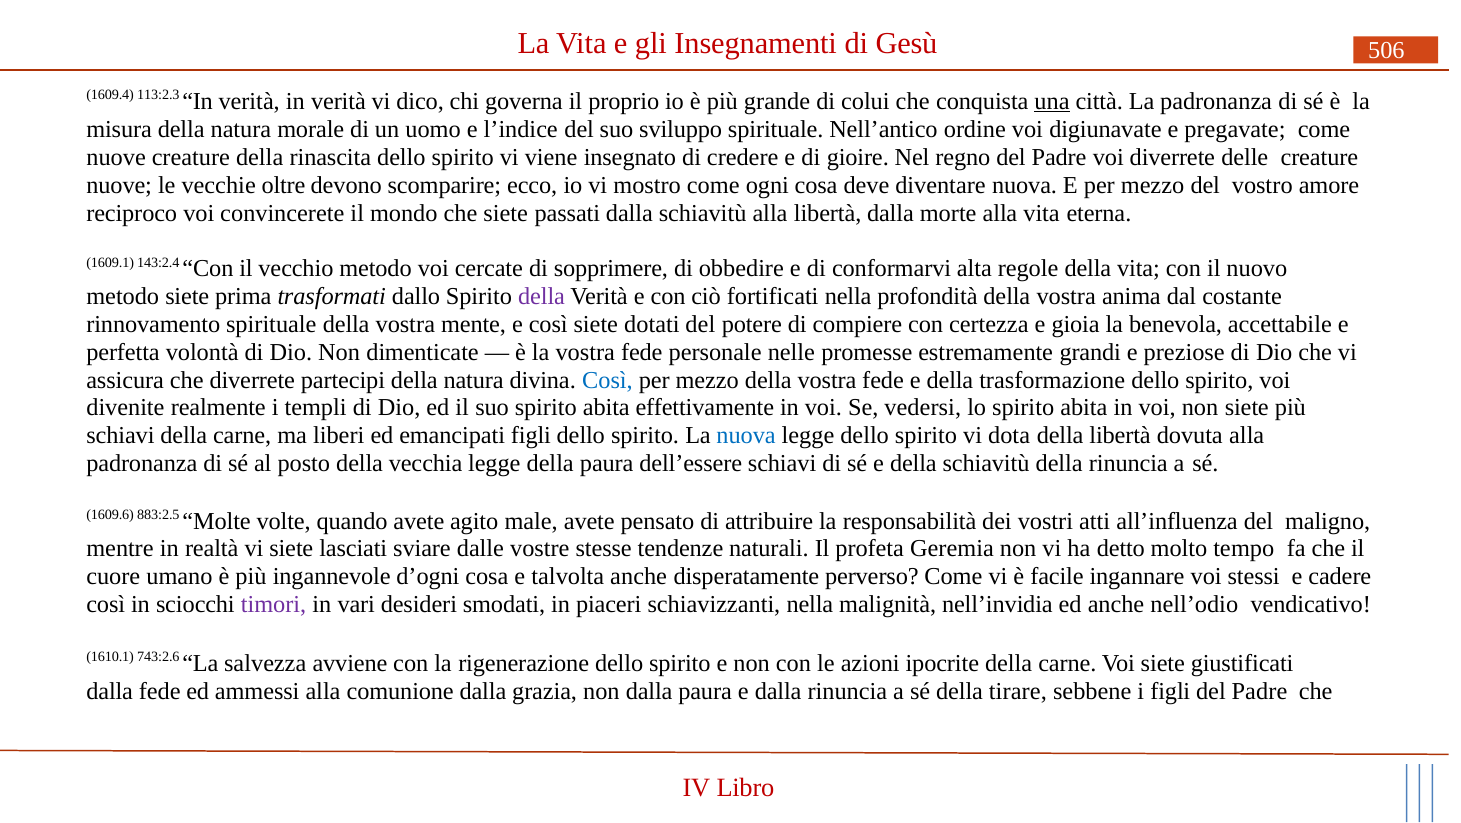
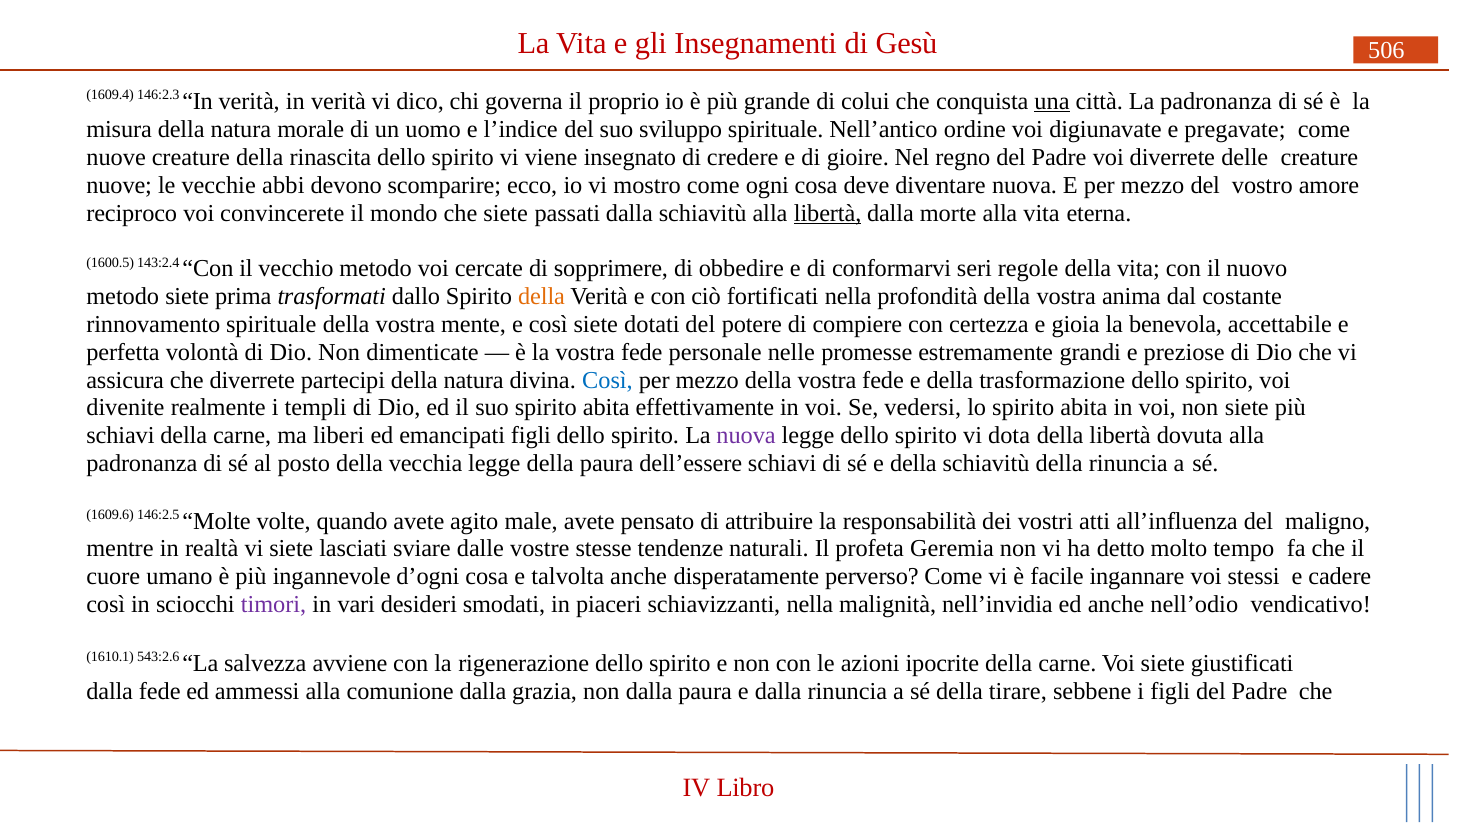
113:2.3: 113:2.3 -> 146:2.3 (158, 95)
oltre: oltre -> abbi (283, 185)
libertà underline: none -> present (828, 213)
1609.1: 1609.1 -> 1600.5 (110, 263)
alta: alta -> seri (974, 269)
della colour: purple -> orange (542, 297)
nuova colour: blue -> purple (746, 436)
883:2.5: 883:2.5 -> 146:2.5 (158, 515)
743:2.6: 743:2.6 -> 543:2.6 (158, 657)
